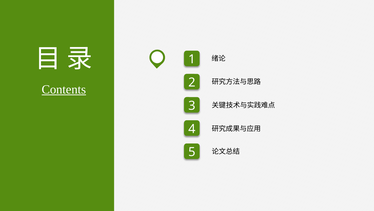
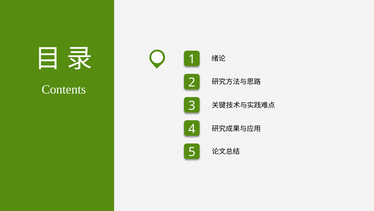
Contents underline: present -> none (64, 89)
